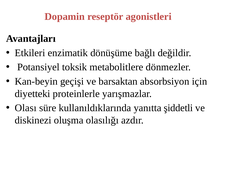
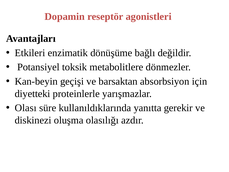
şiddetli: şiddetli -> gerekir (178, 108)
